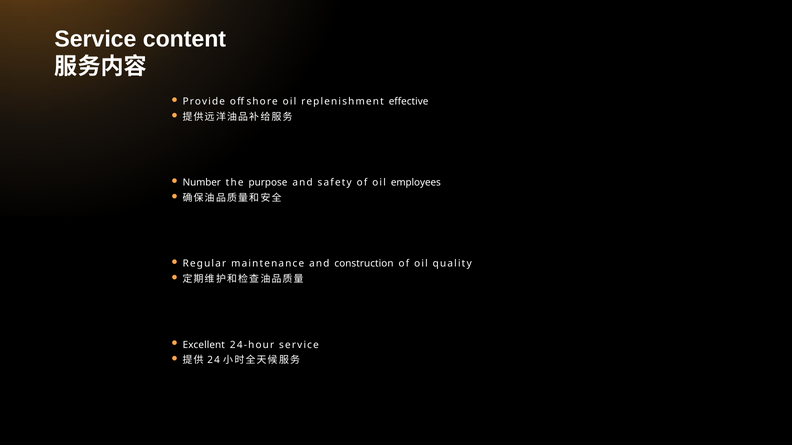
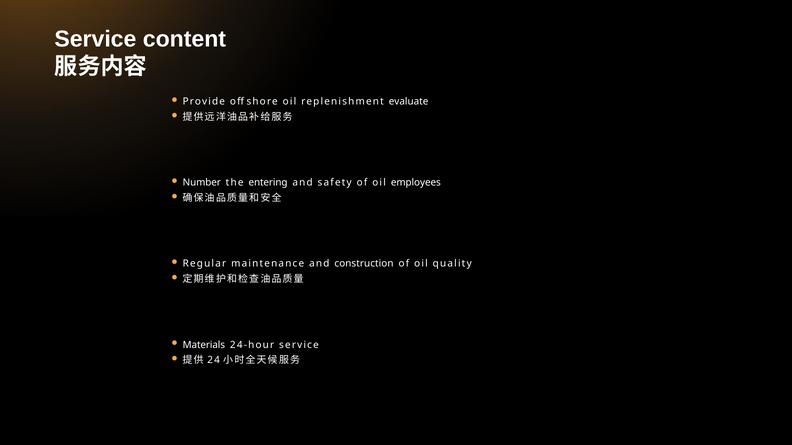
effective: effective -> evaluate (409, 102)
purpose: purpose -> entering (268, 183)
Excellent: Excellent -> Materials (204, 345)
